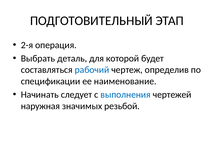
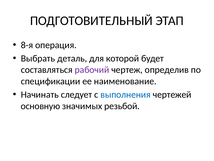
2-я: 2-я -> 8-я (27, 45)
рабочий colour: blue -> purple (92, 70)
наружная: наружная -> основную (40, 106)
